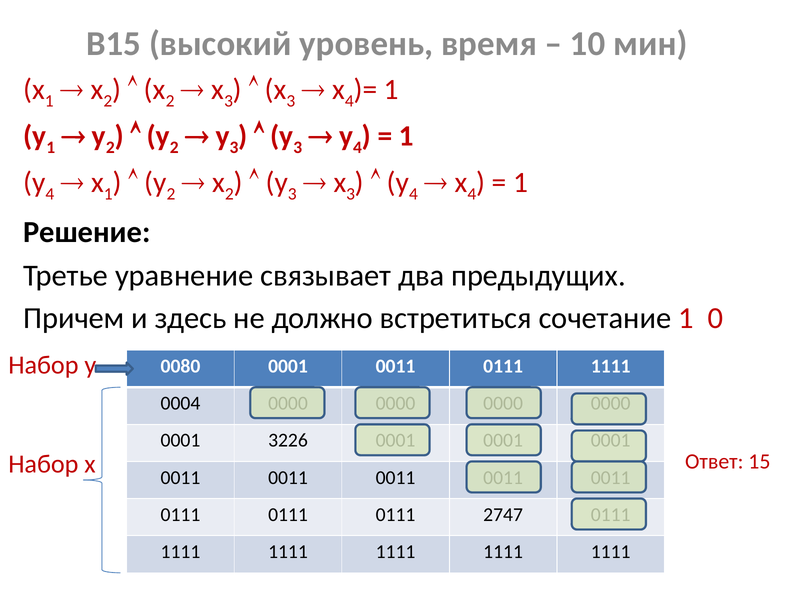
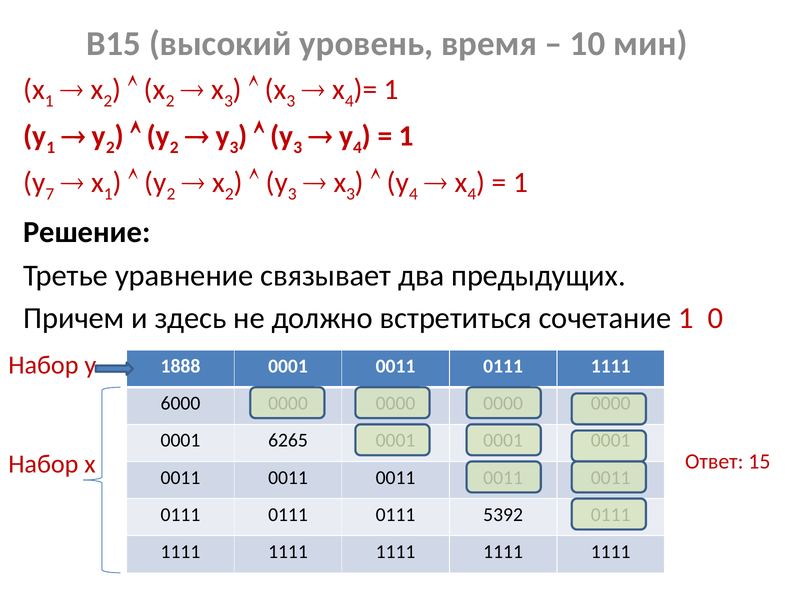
4: 4 -> 7 (50, 194)
0080: 0080 -> 1888 (180, 366)
0004: 0004 -> 6000 (180, 403)
3226: 3226 -> 6265 (288, 440)
2747: 2747 -> 5392 (503, 514)
